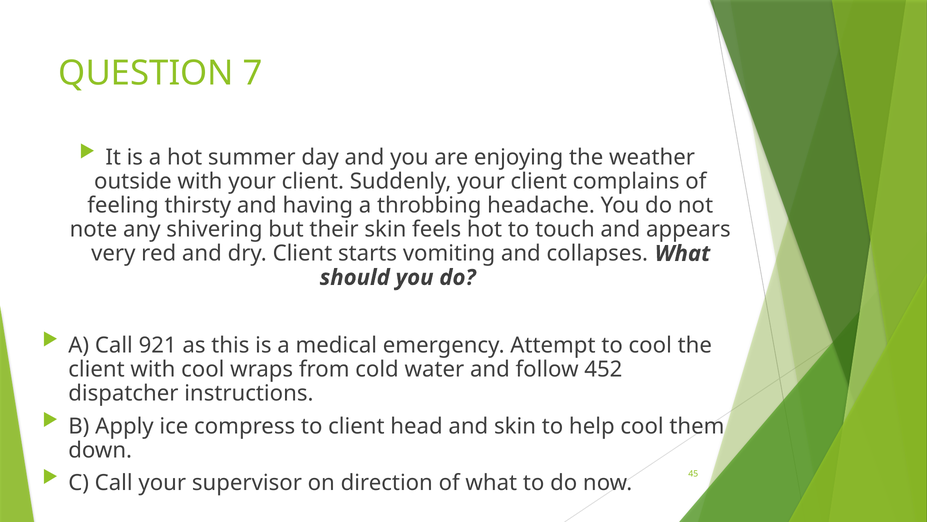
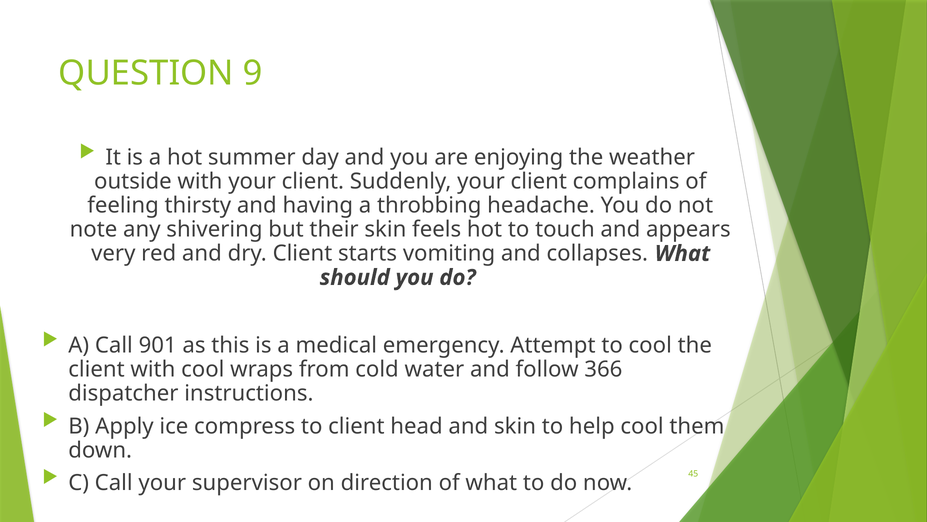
7: 7 -> 9 (253, 73)
921: 921 -> 901 (158, 345)
452: 452 -> 366 (603, 369)
